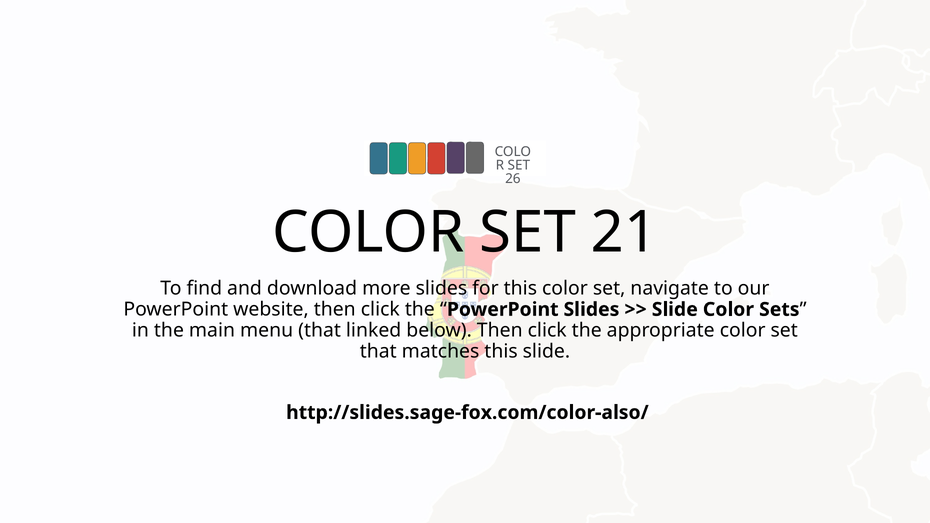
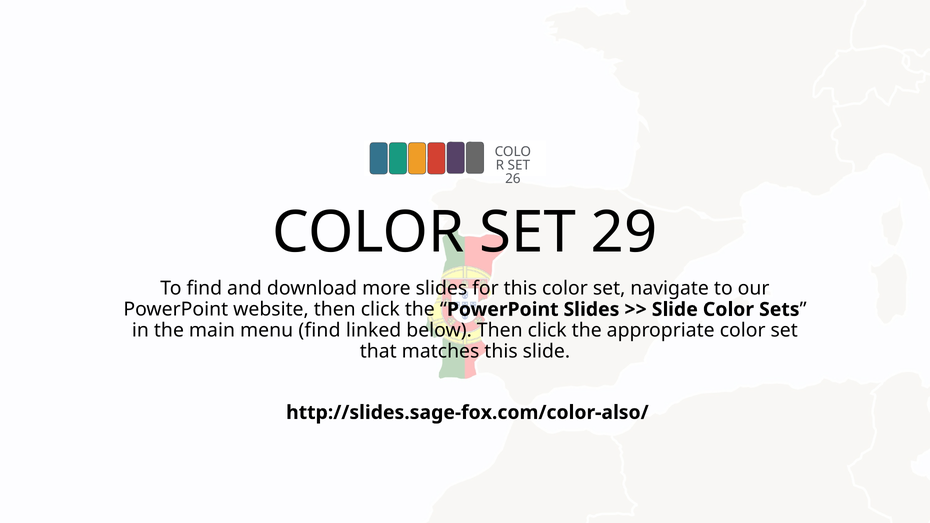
21: 21 -> 29 (624, 232)
menu that: that -> find (320, 330)
